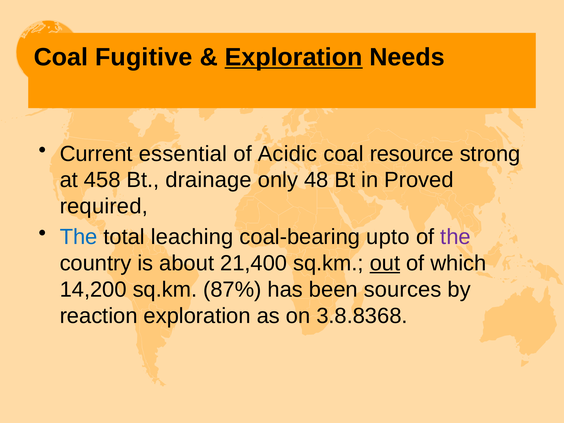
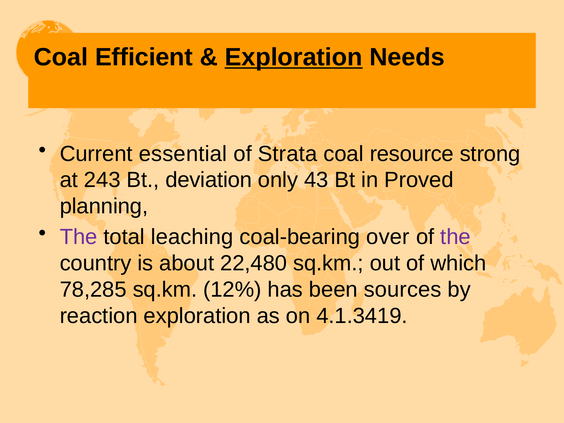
Fugitive: Fugitive -> Efficient (144, 57)
Acidic: Acidic -> Strata (288, 154)
458: 458 -> 243 (102, 180)
drainage: drainage -> deviation (209, 180)
48: 48 -> 43 (316, 180)
required: required -> planning (104, 206)
The colour: blue -> purple (79, 237)
upto: upto -> over (388, 237)
21,400: 21,400 -> 22,480 (254, 263)
out underline: present -> none (385, 263)
14,200: 14,200 -> 78,285 (93, 290)
87%: 87% -> 12% (232, 290)
3.8.8368: 3.8.8368 -> 4.1.3419 (362, 316)
